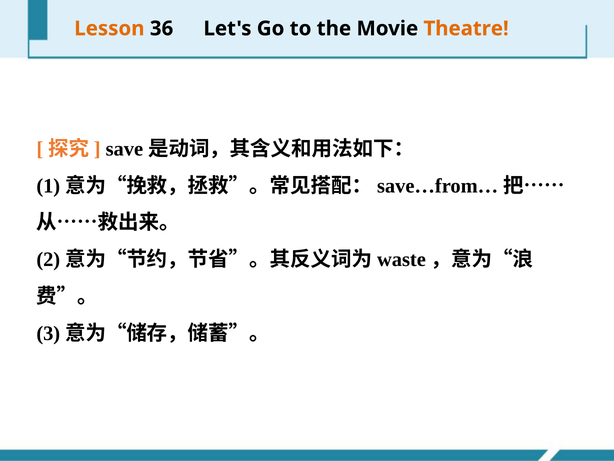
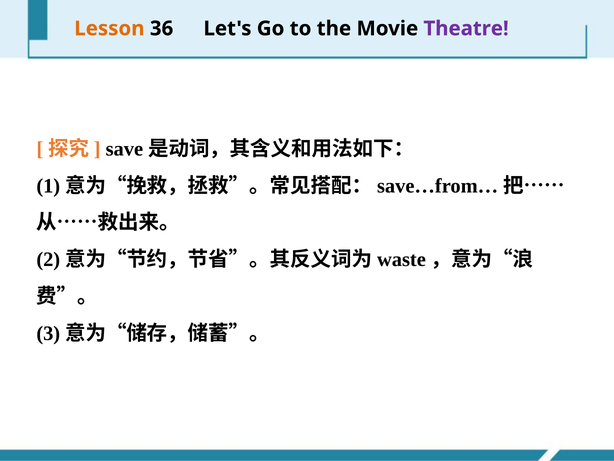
Theatre colour: orange -> purple (466, 28)
